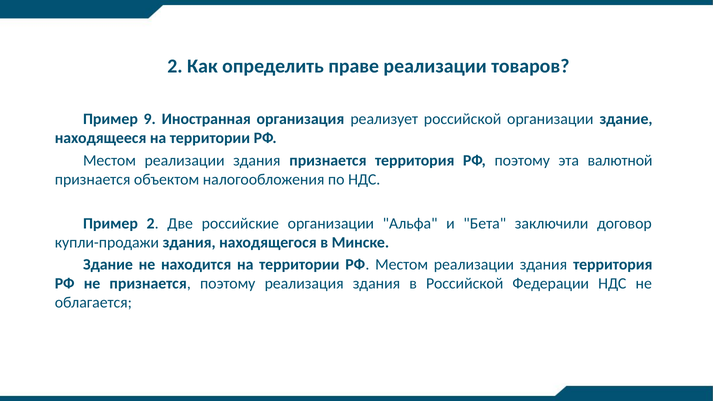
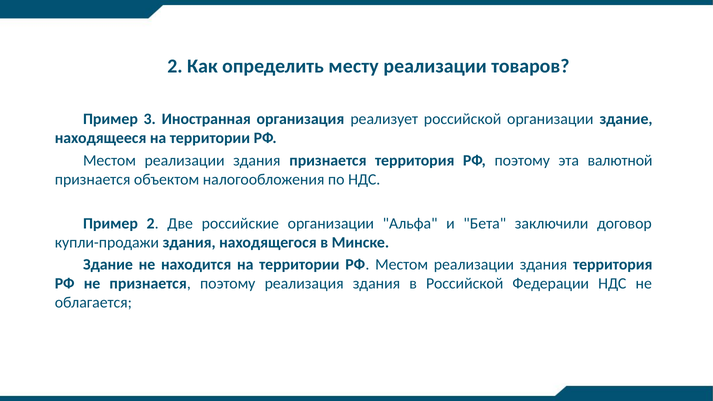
праве: праве -> месту (354, 66)
9: 9 -> 3 (150, 119)
